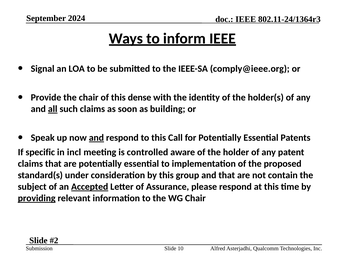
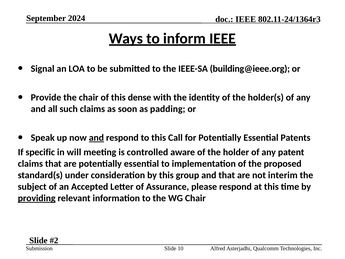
comply@ieee.org: comply@ieee.org -> building@ieee.org (250, 69)
all underline: present -> none (53, 109)
building: building -> padding (168, 109)
incl: incl -> will (74, 152)
contain: contain -> interim (283, 175)
Accepted underline: present -> none (90, 187)
